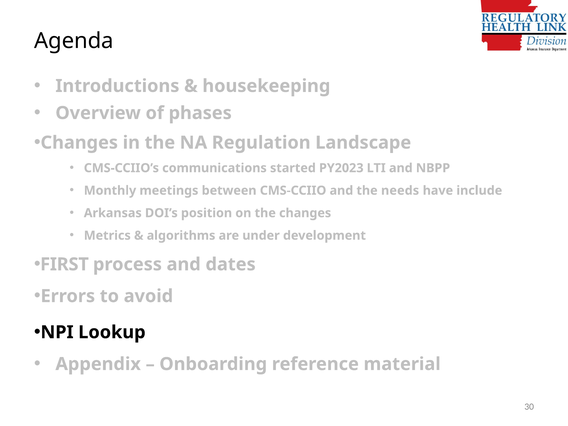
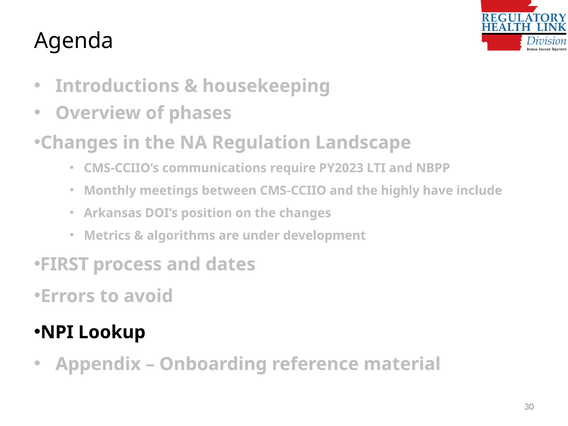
started: started -> require (293, 168)
needs: needs -> highly (400, 191)
